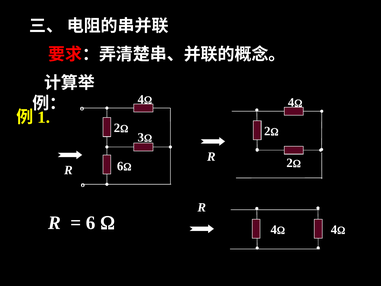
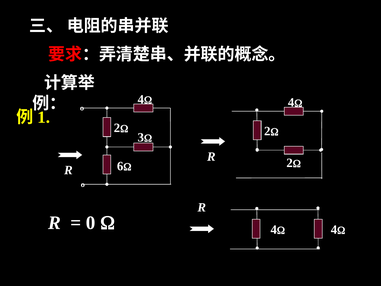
6: 6 -> 0 (91, 223)
